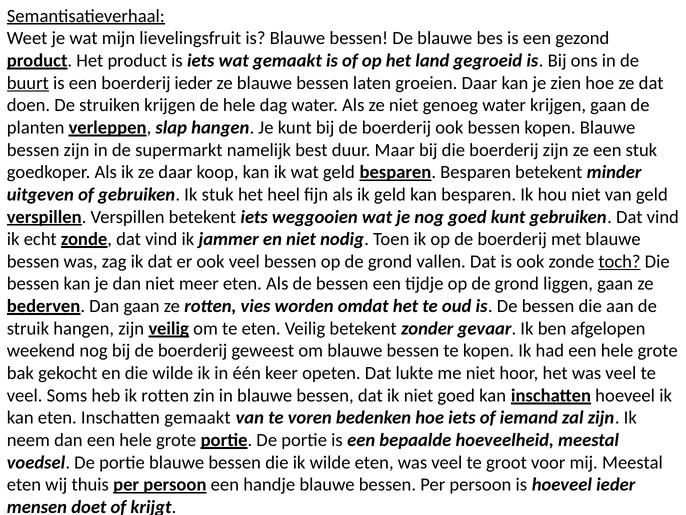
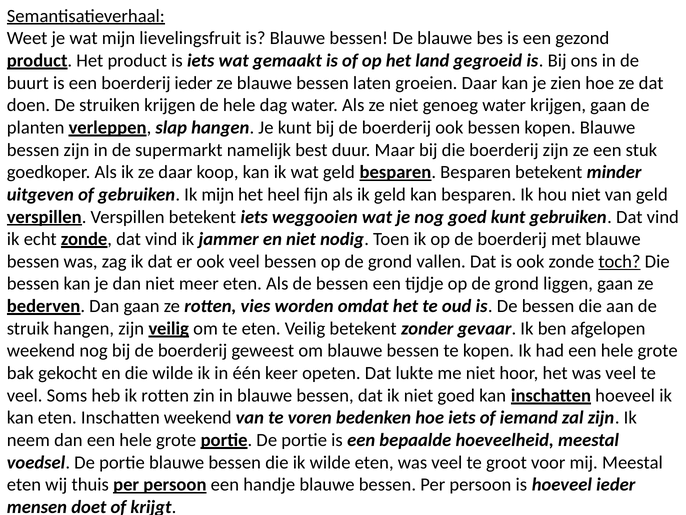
buurt underline: present -> none (28, 83)
Ik stuk: stuk -> mijn (218, 194)
Inschatten gemaakt: gemaakt -> weekend (198, 417)
